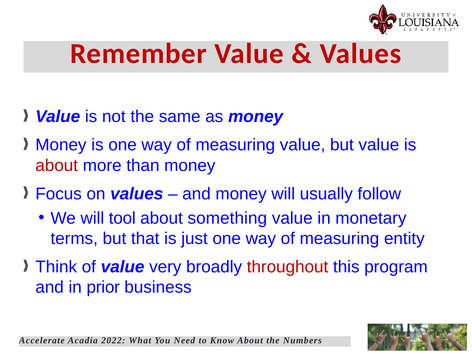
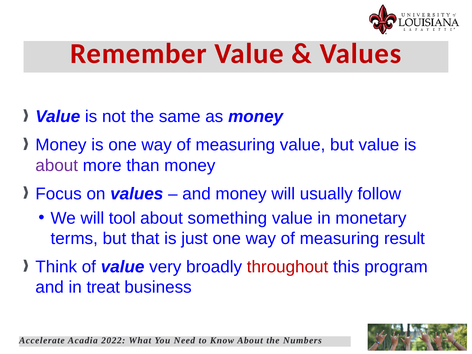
about colour: red -> purple (57, 165)
entity: entity -> result (404, 239)
prior: prior -> treat (103, 287)
